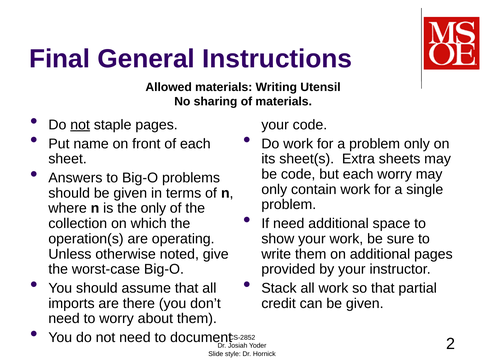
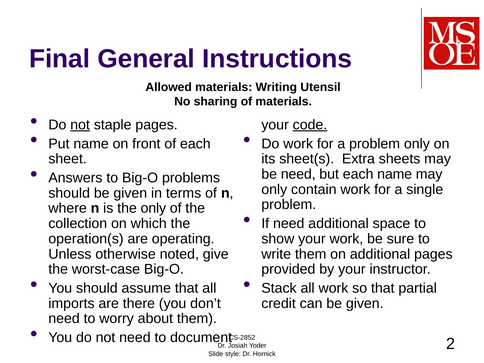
code underline: none -> present (310, 125)
be code: code -> need (298, 174)
each worry: worry -> name (395, 174)
